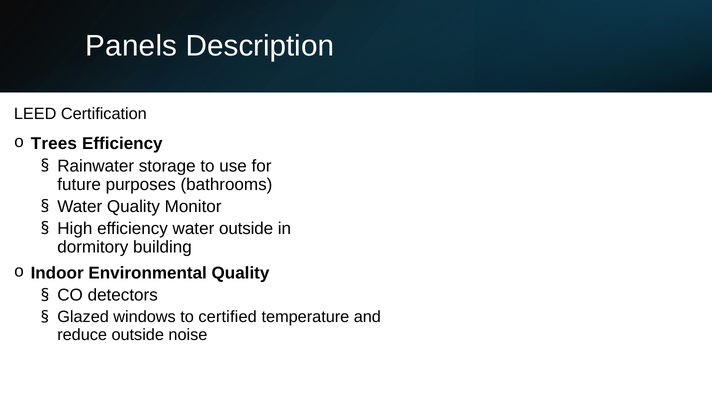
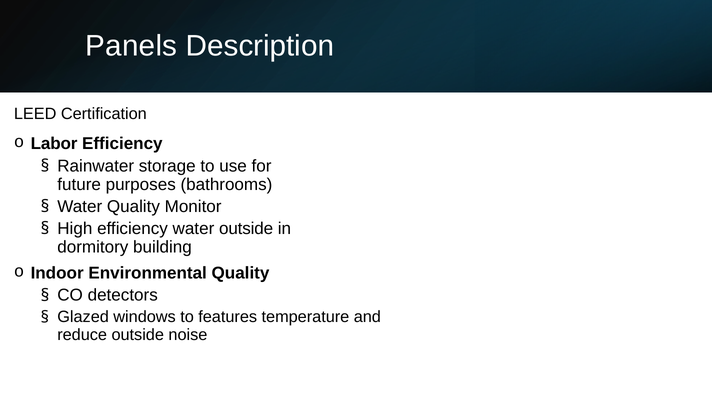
Trees: Trees -> Labor (54, 144)
certified: certified -> features (228, 317)
